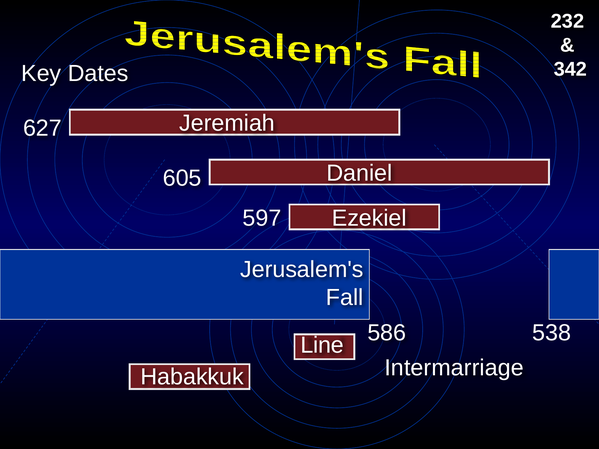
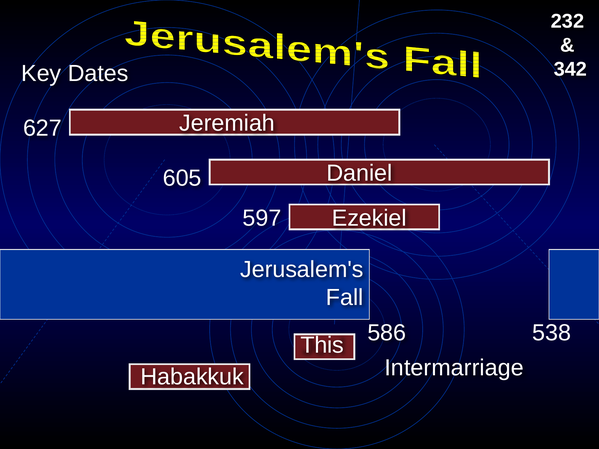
Line: Line -> This (322, 345)
